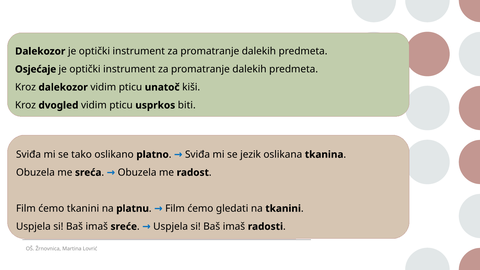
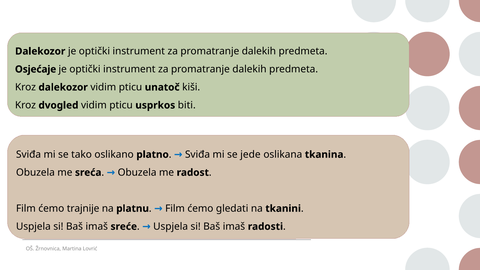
jezik: jezik -> jede (250, 155)
ćemo tkanini: tkanini -> trajnije (83, 209)
